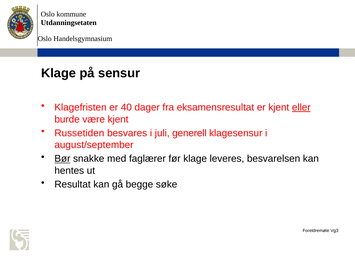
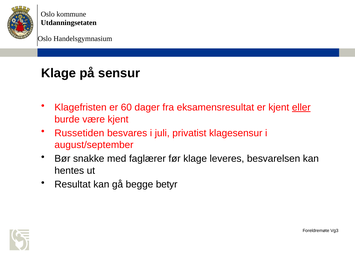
40: 40 -> 60 (126, 108)
generell: generell -> privatist (189, 133)
Bør underline: present -> none (62, 159)
søke: søke -> betyr (167, 185)
